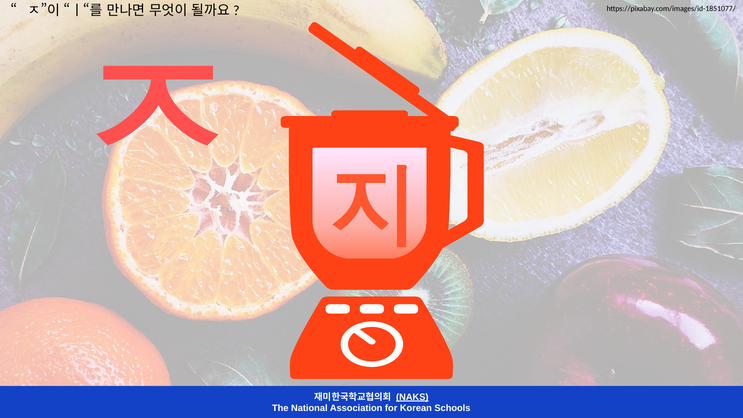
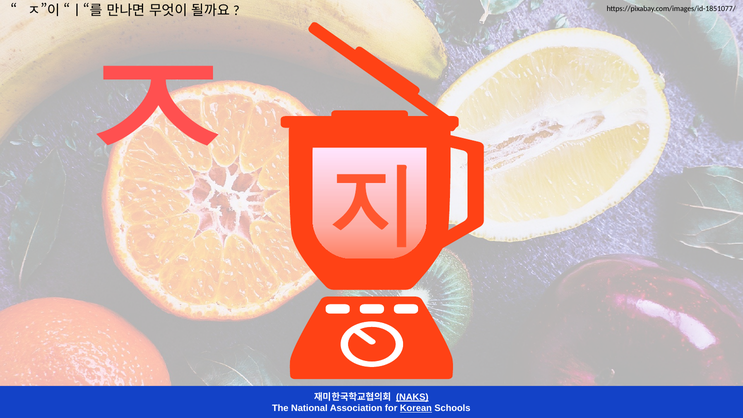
Korean underline: none -> present (416, 408)
